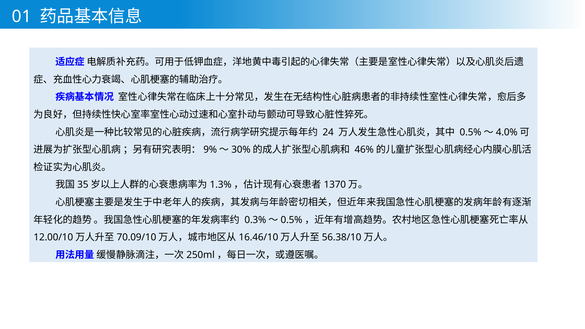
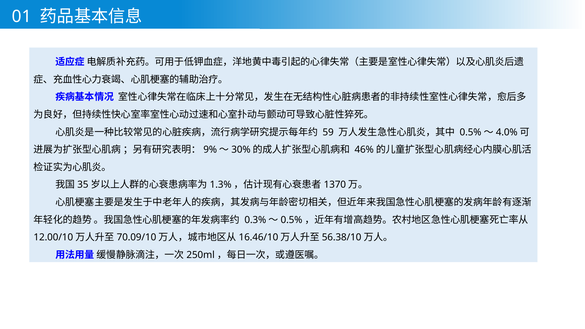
24: 24 -> 59 (328, 132)
